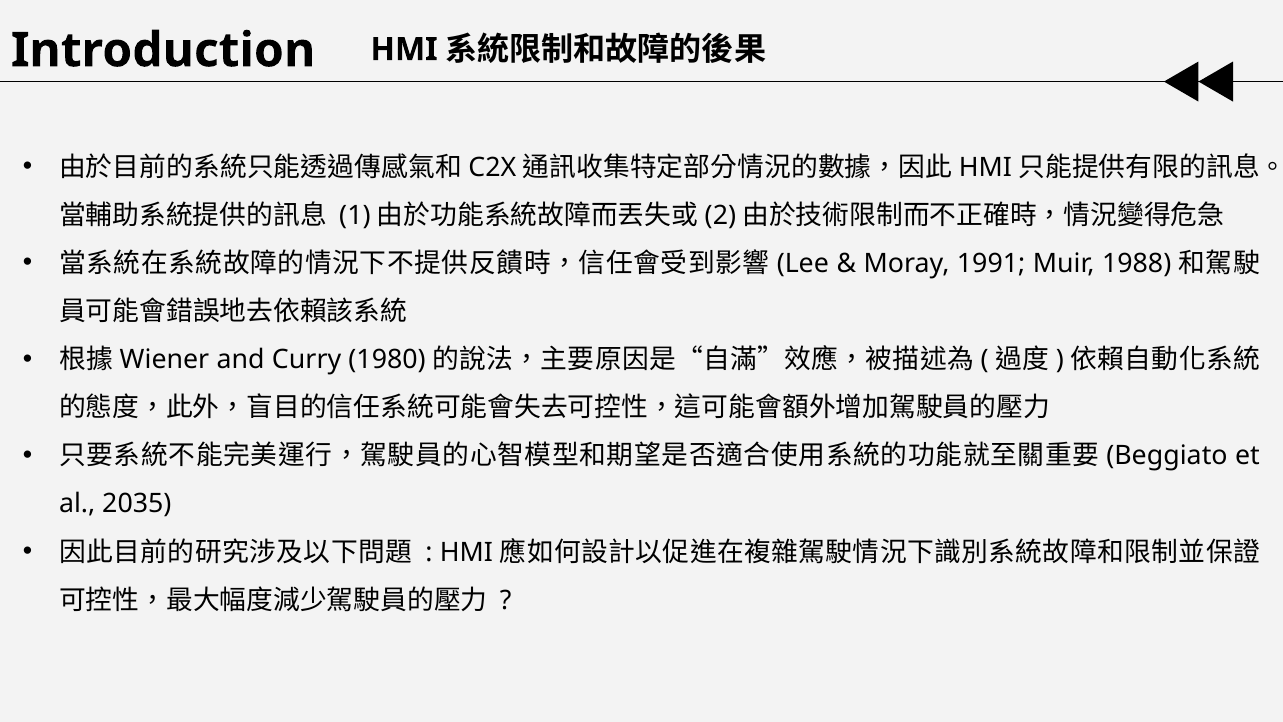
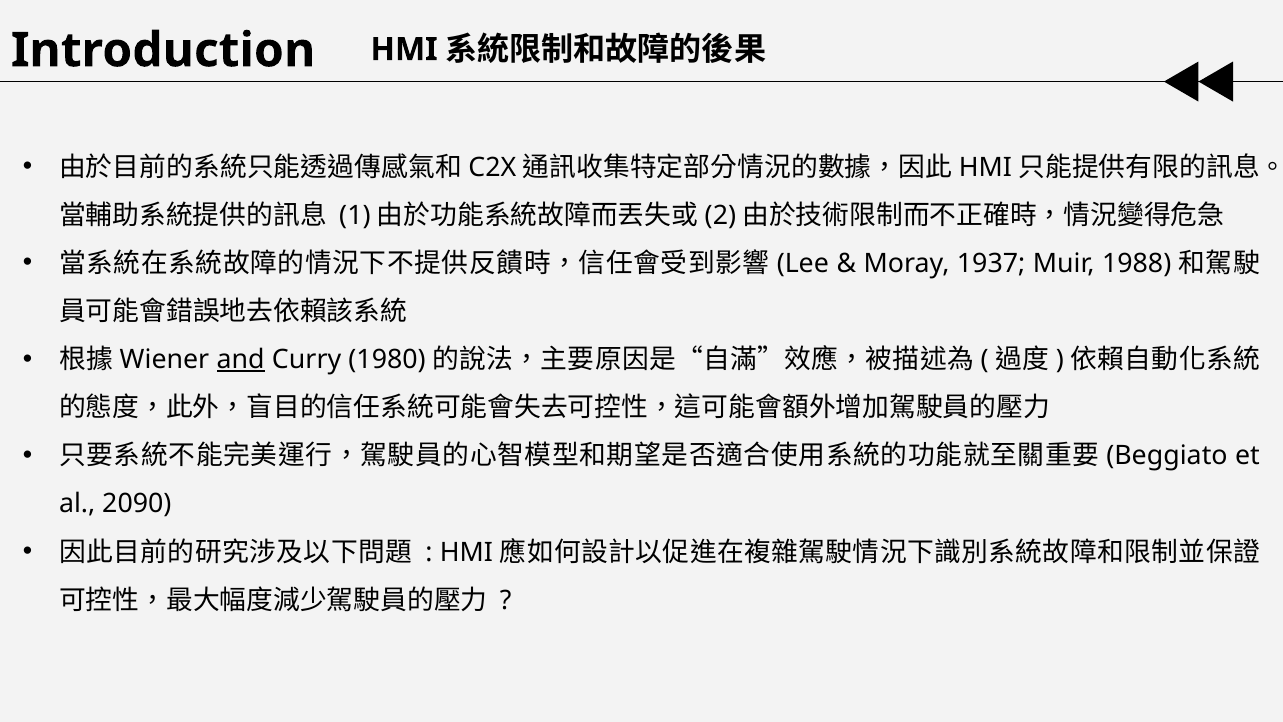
1991: 1991 -> 1937 (991, 263)
and underline: none -> present (241, 360)
2035: 2035 -> 2090 (137, 504)
